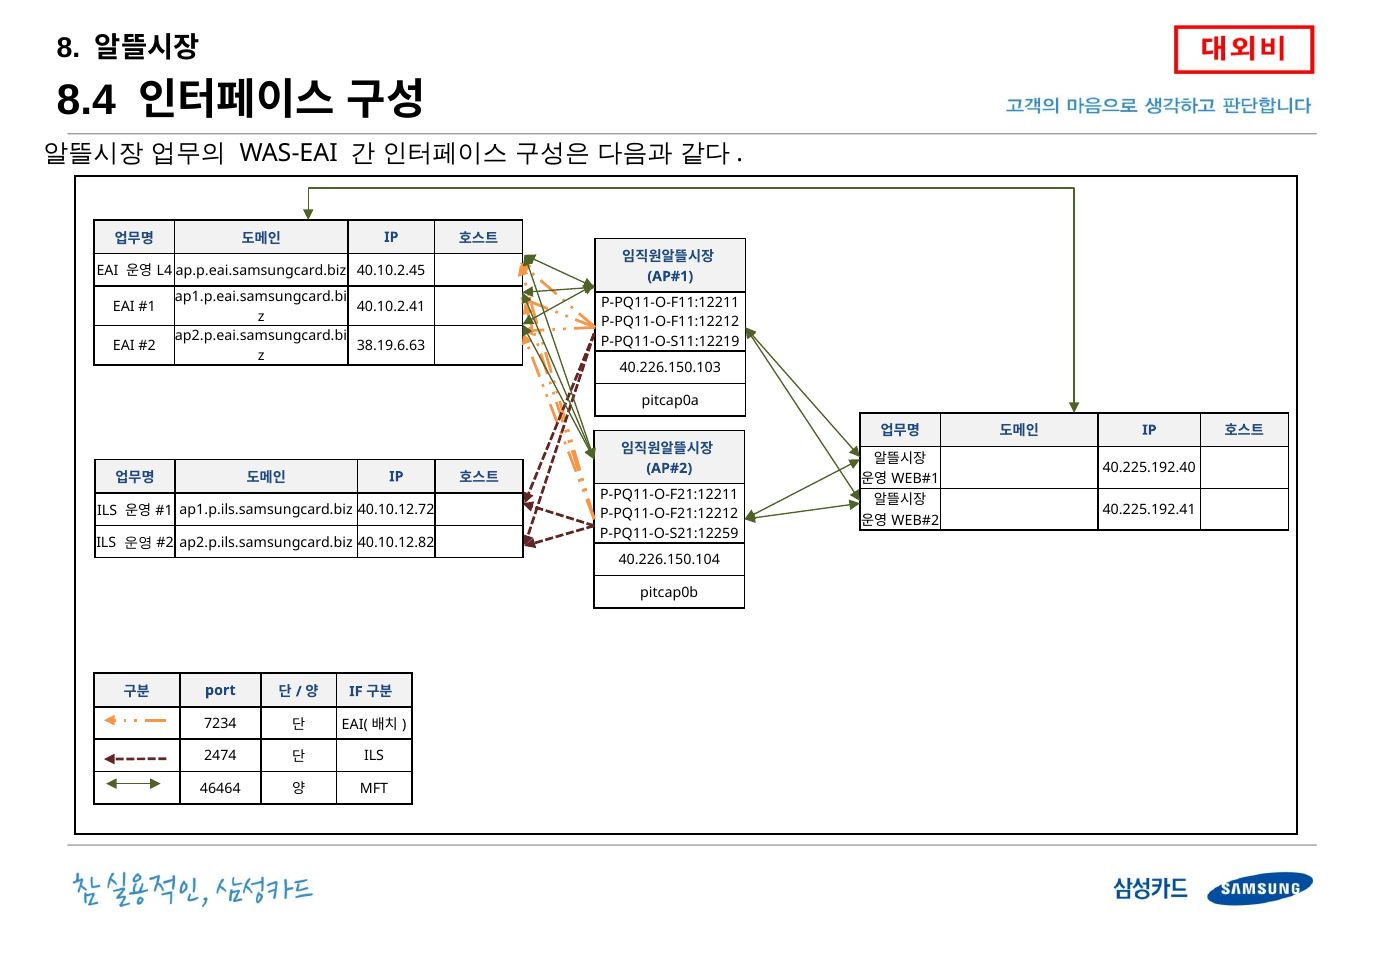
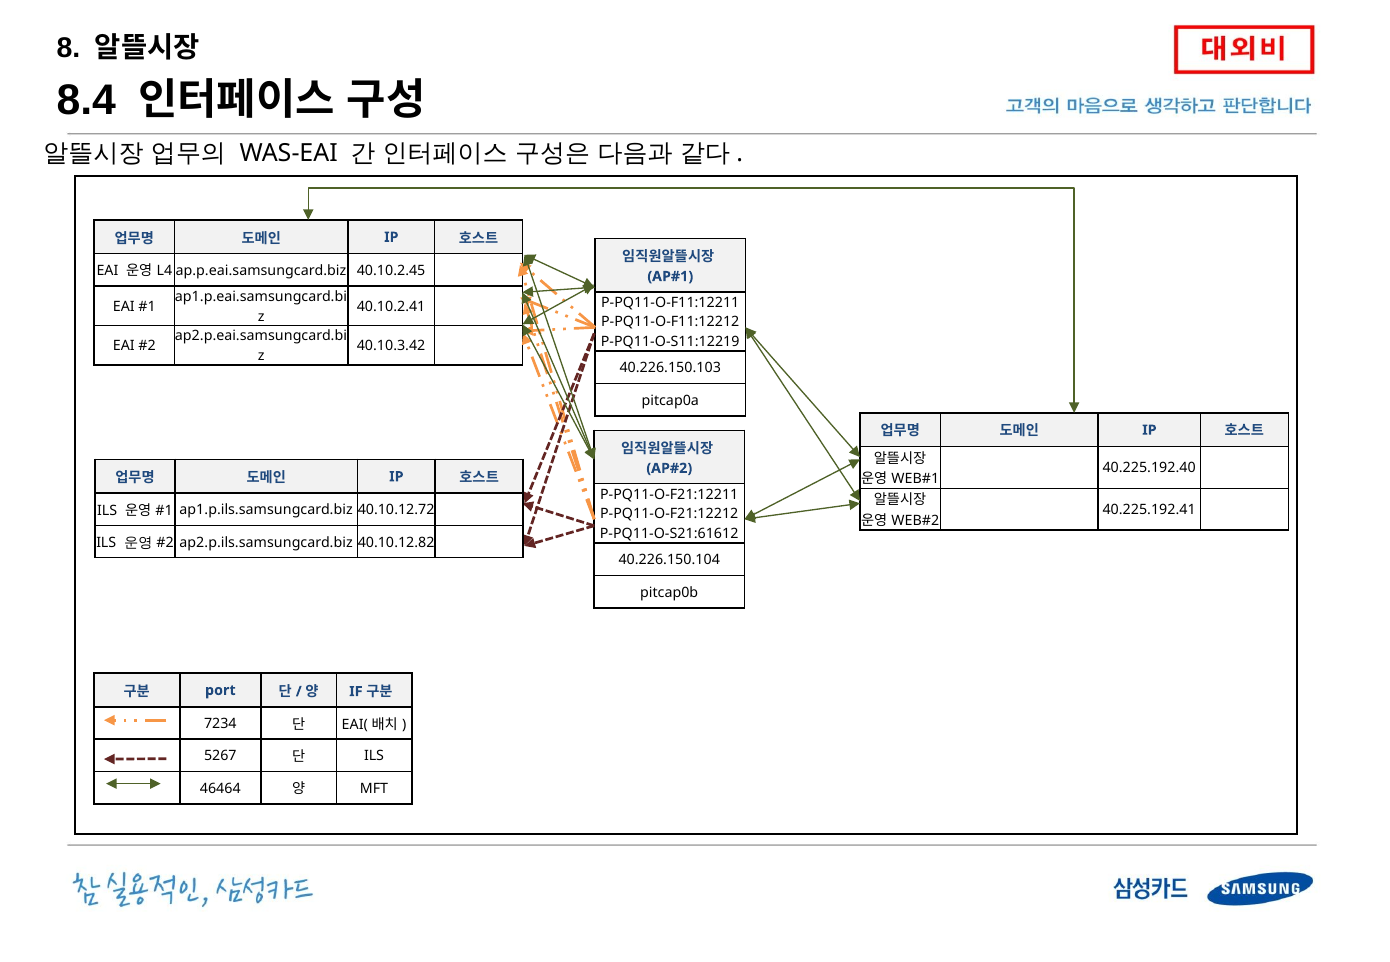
38.19.6.63: 38.19.6.63 -> 40.10.3.42 (391, 346)
P-PQ11-O-S21:12259: P-PQ11-O-S21:12259 -> P-PQ11-O-S21:61612 (669, 534)
2474: 2474 -> 5267 (220, 756)
